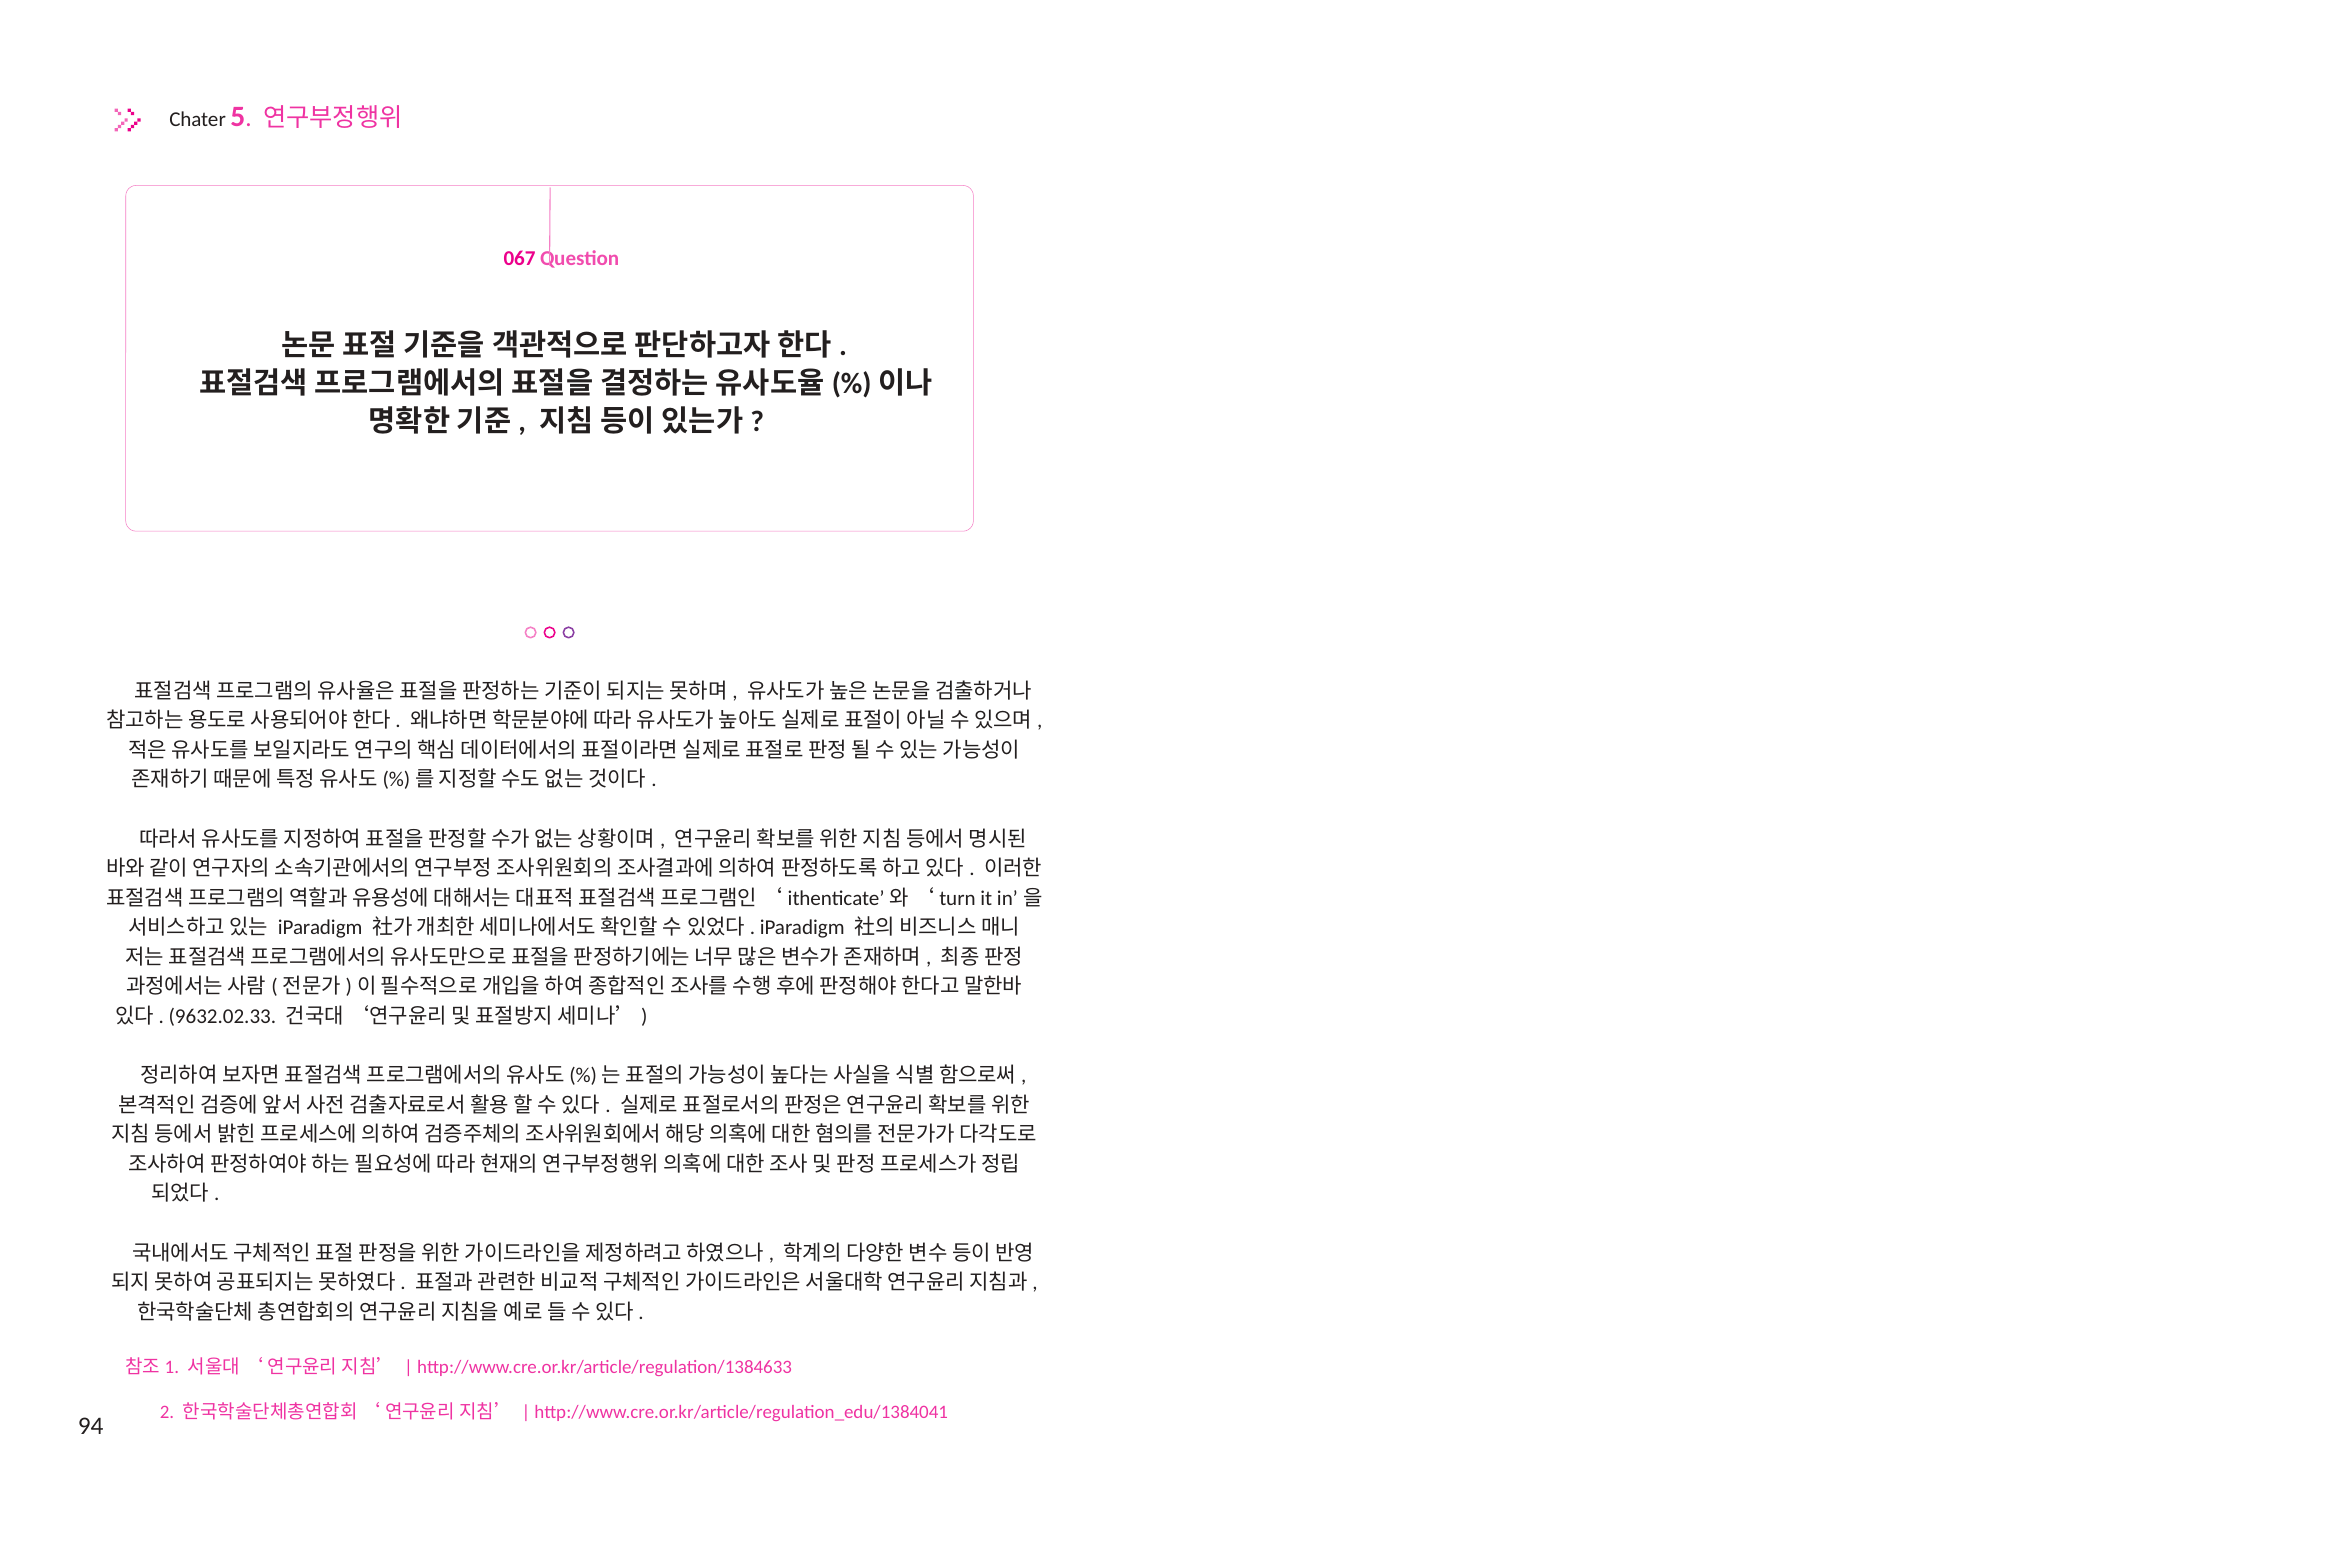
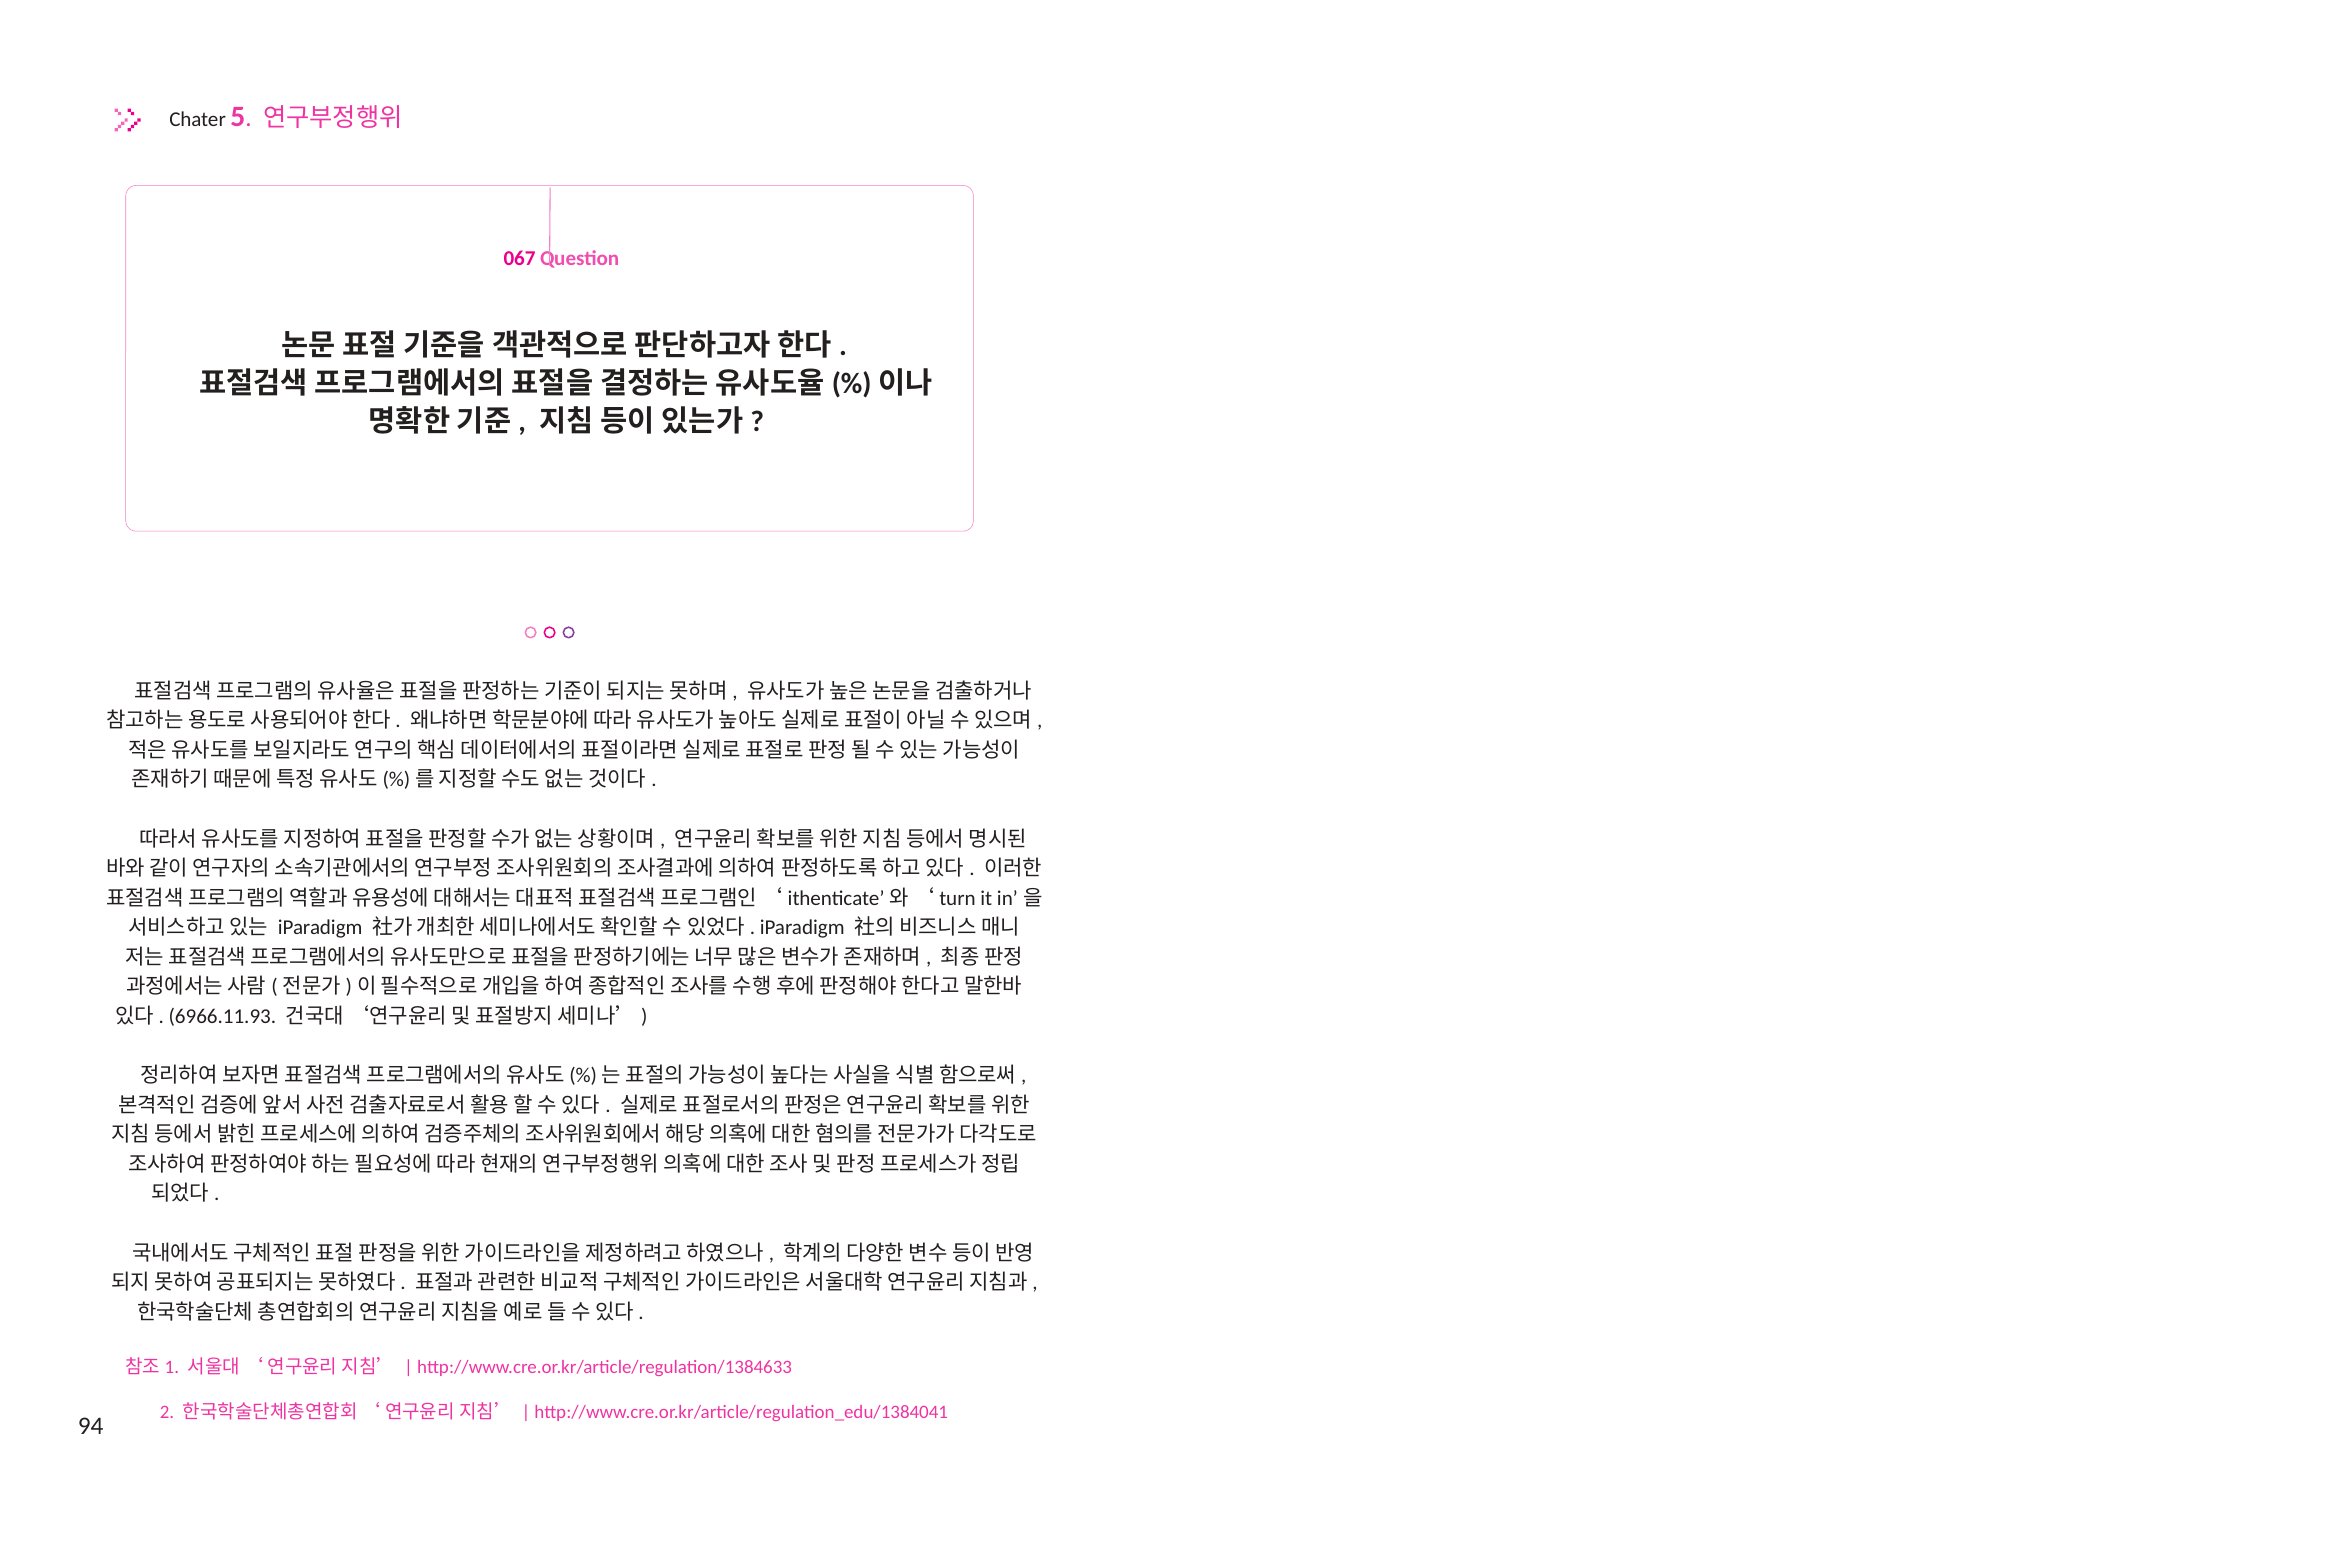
9632.02.33: 9632.02.33 -> 6966.11.93 (222, 1017)
